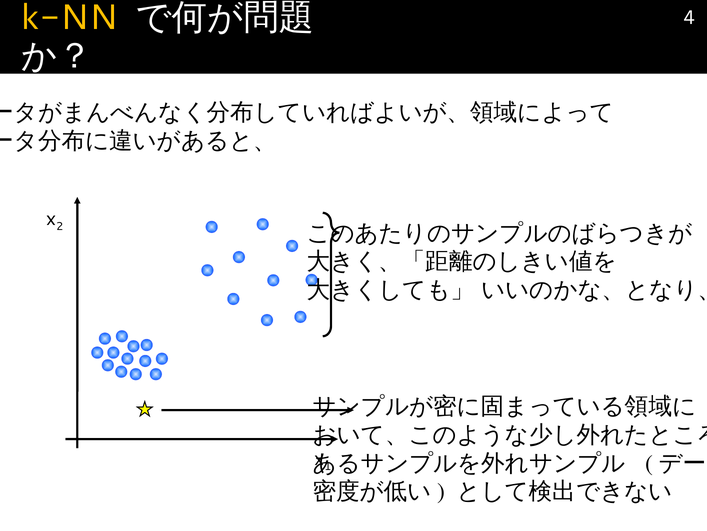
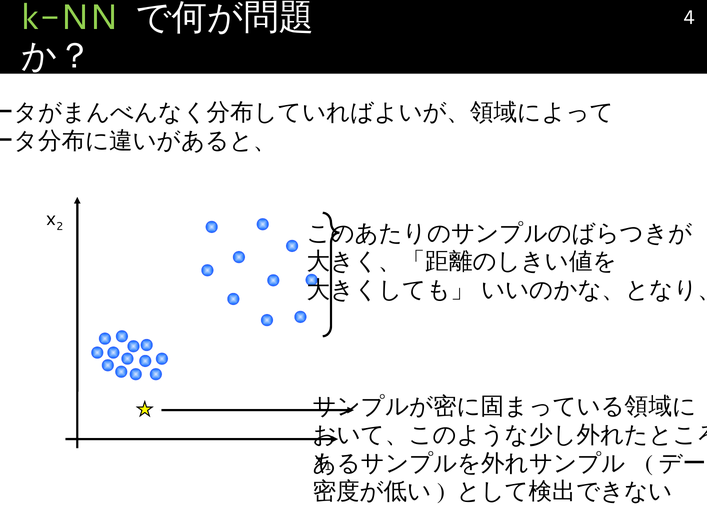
k-NN colour: yellow -> light green (69, 18)
